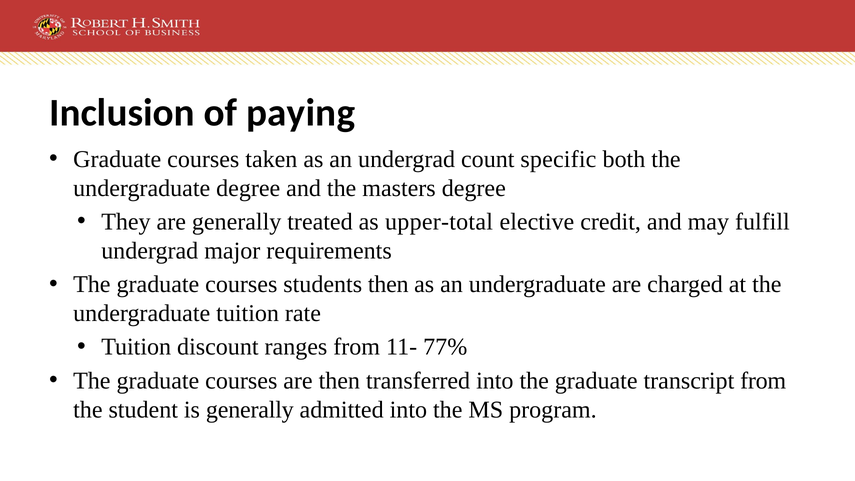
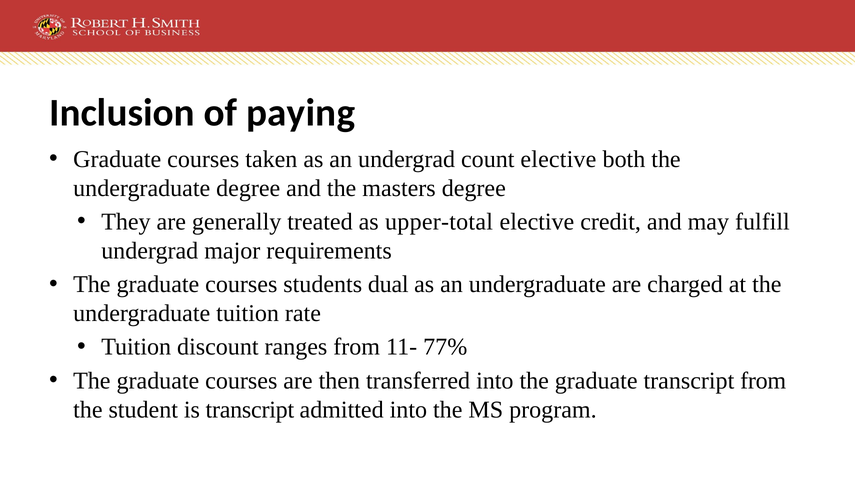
count specific: specific -> elective (558, 159)
students then: then -> dual (388, 284)
is generally: generally -> transcript (250, 410)
